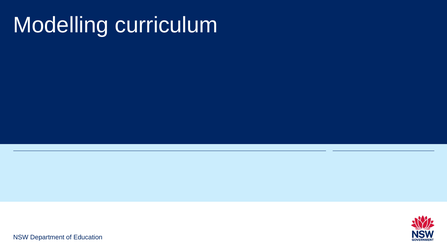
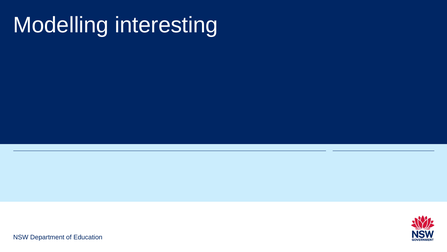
curriculum: curriculum -> interesting (166, 25)
